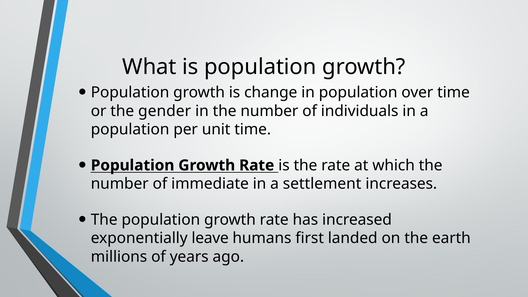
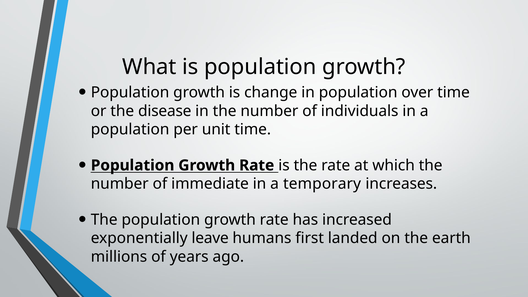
gender: gender -> disease (165, 111)
settlement: settlement -> temporary (322, 184)
